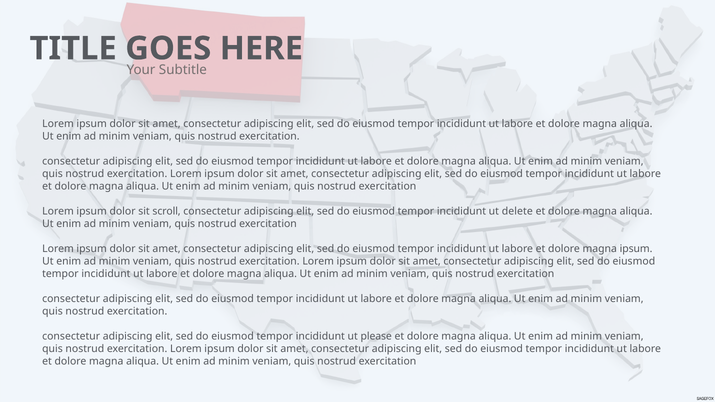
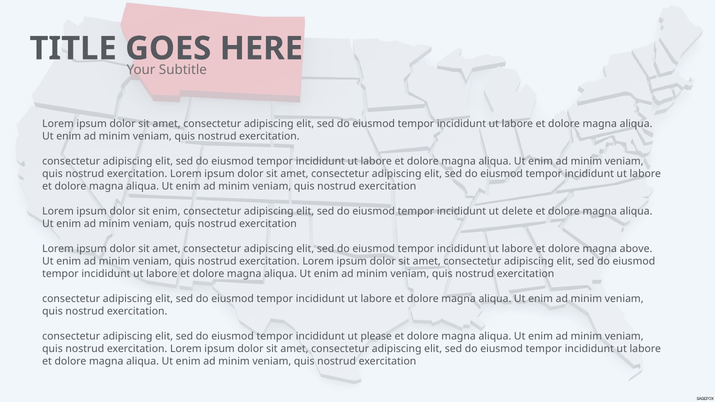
sit scroll: scroll -> enim (166, 211)
magna ipsum: ipsum -> above (636, 249)
